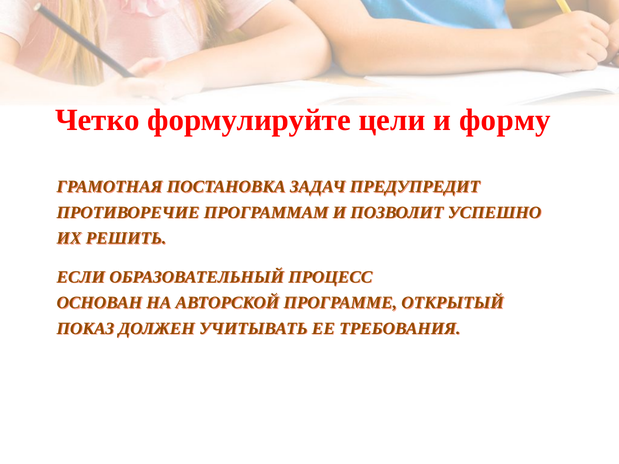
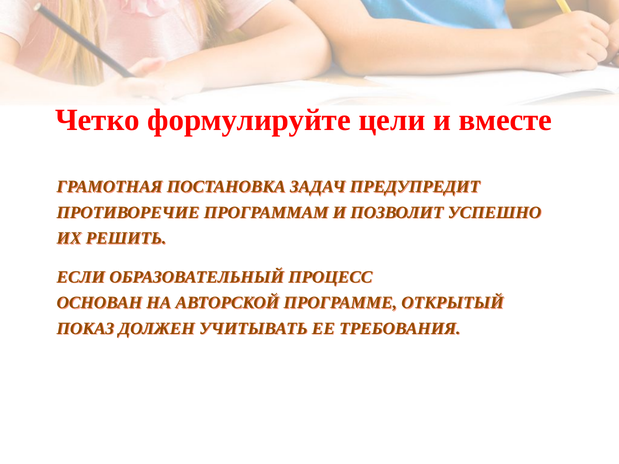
форму: форму -> вместе (505, 120)
